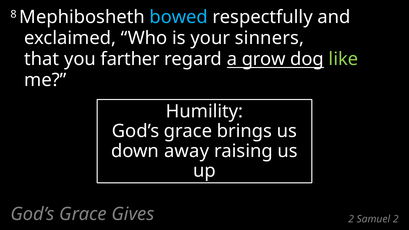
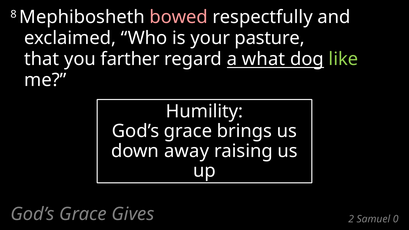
bowed colour: light blue -> pink (179, 17)
sinners: sinners -> pasture (270, 38)
grow: grow -> what (264, 59)
Samuel 2: 2 -> 0 (396, 219)
